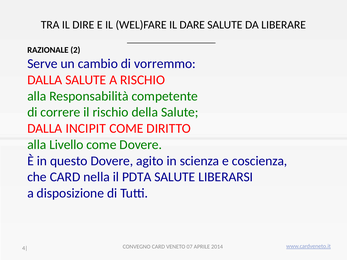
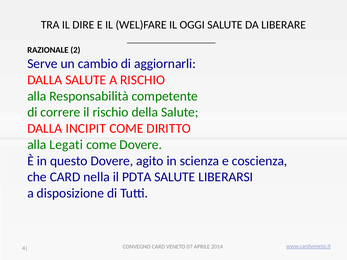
DARE: DARE -> OGGI (192, 25)
vorremmo: vorremmo -> aggiornarli (165, 64)
Livello: Livello -> Legati (66, 145)
